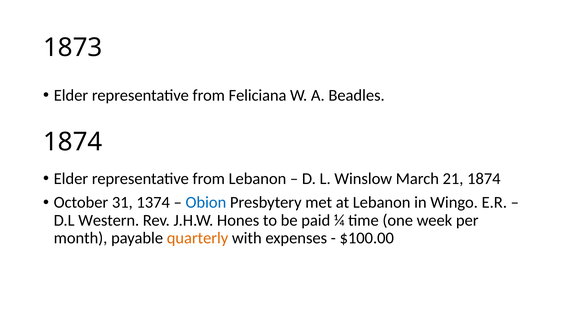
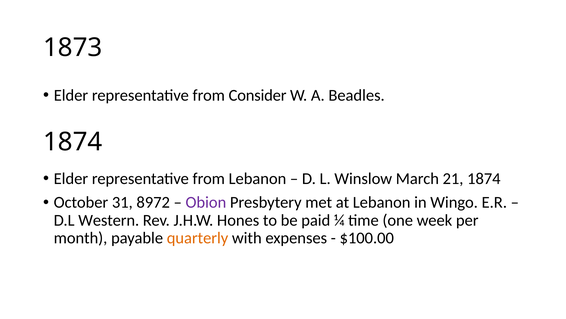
Feliciana: Feliciana -> Consider (258, 95)
1374: 1374 -> 8972 (153, 202)
Obion colour: blue -> purple (206, 202)
